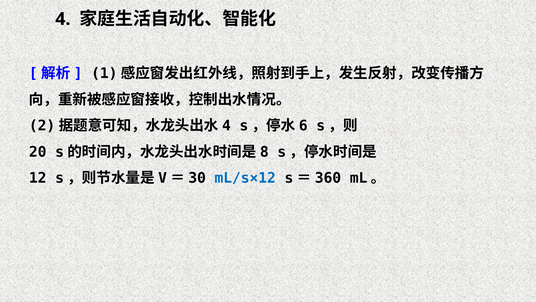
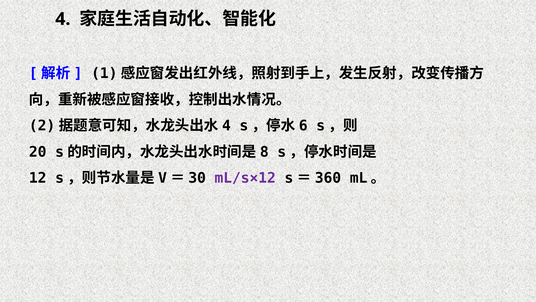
mL/s×12 colour: blue -> purple (245, 178)
